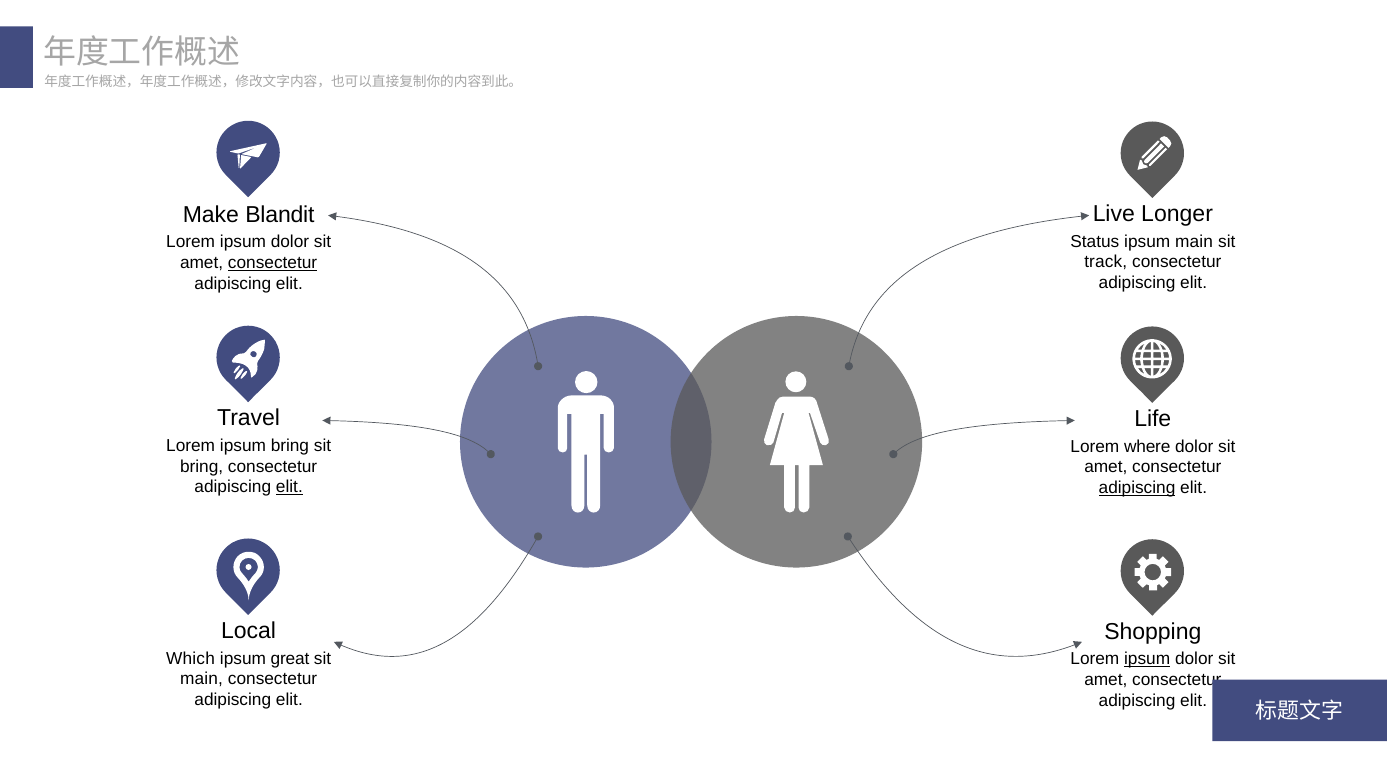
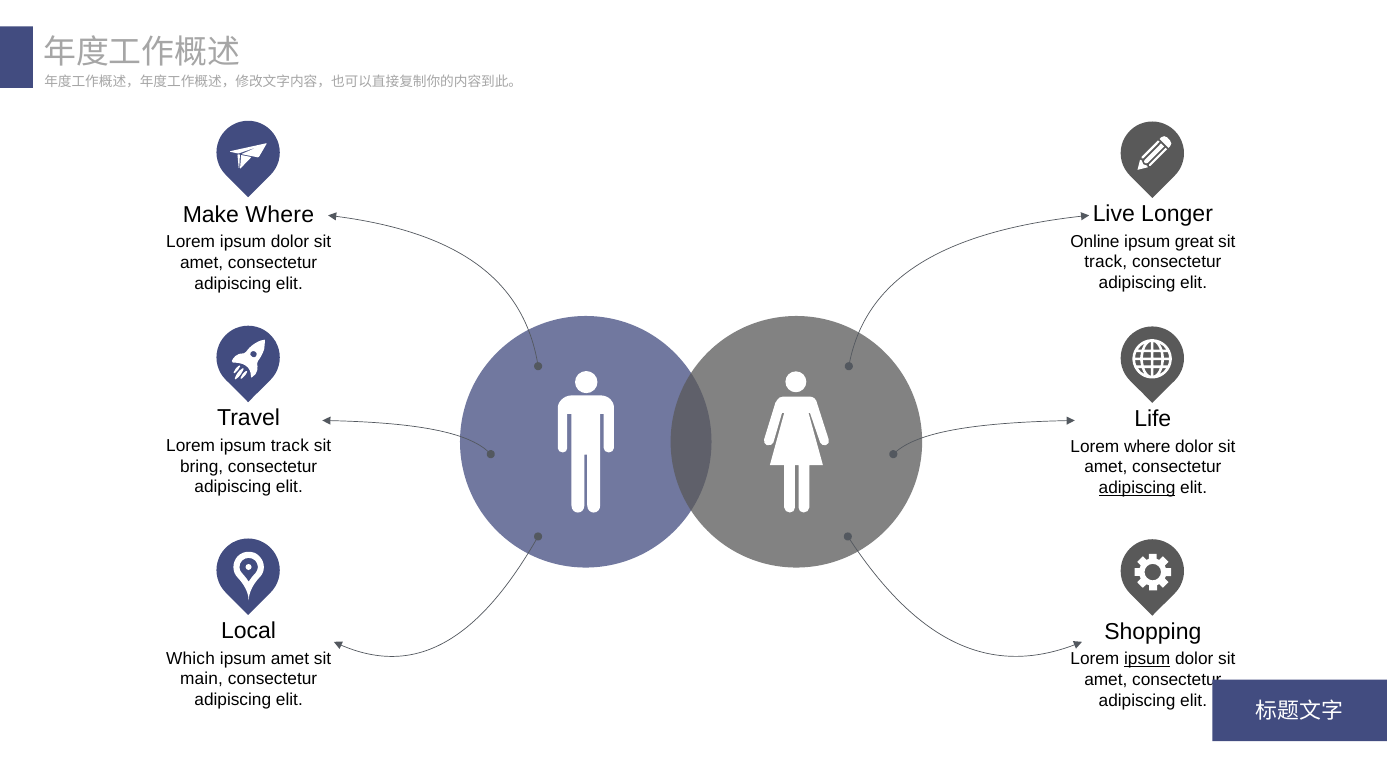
Make Blandit: Blandit -> Where (280, 215)
Status: Status -> Online (1095, 241)
ipsum main: main -> great (1194, 241)
consectetur underline: present -> none (273, 263)
ipsum bring: bring -> track (290, 446)
elit underline: present -> none (289, 487)
ipsum great: great -> amet (290, 659)
